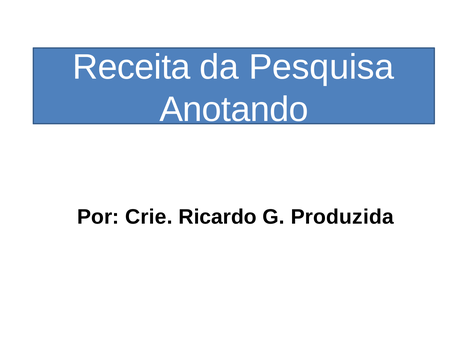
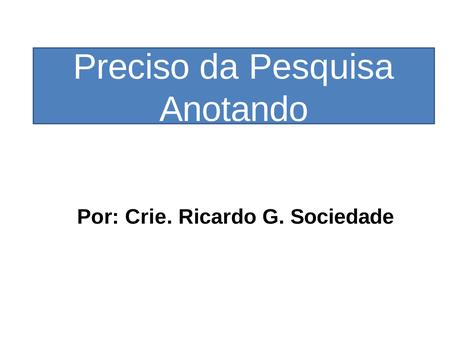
Receita: Receita -> Preciso (132, 67)
Produzida: Produzida -> Sociedade (342, 217)
